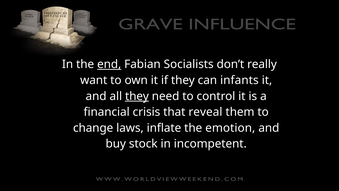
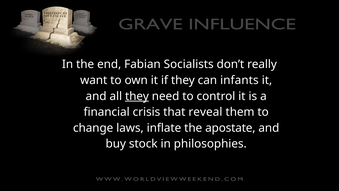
end underline: present -> none (109, 64)
emotion: emotion -> apostate (230, 128)
incompetent: incompetent -> philosophies (210, 144)
